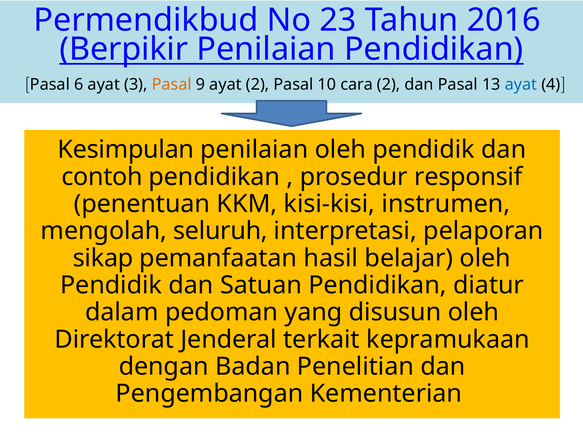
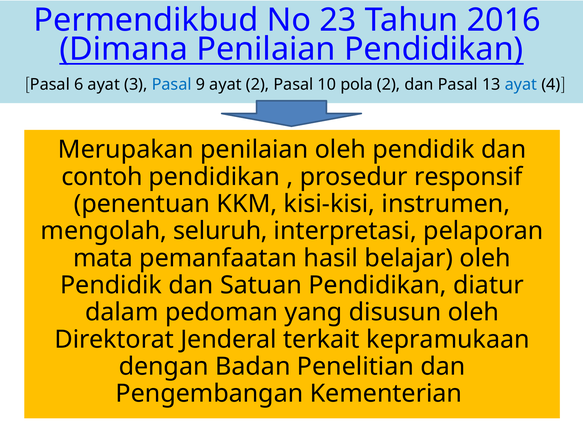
Berpikir: Berpikir -> Dimana (124, 49)
Pasal colour: orange -> blue (172, 84)
cara: cara -> pola (357, 84)
Kesimpulan: Kesimpulan -> Merupakan (126, 150)
sikap: sikap -> mata (103, 258)
